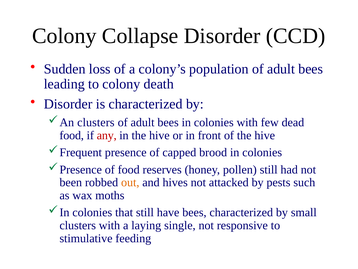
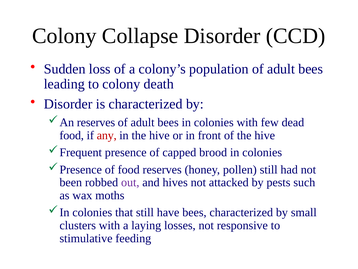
clusters: clusters -> reserves (96, 122)
out colour: orange -> purple (130, 182)
single: single -> losses (180, 225)
